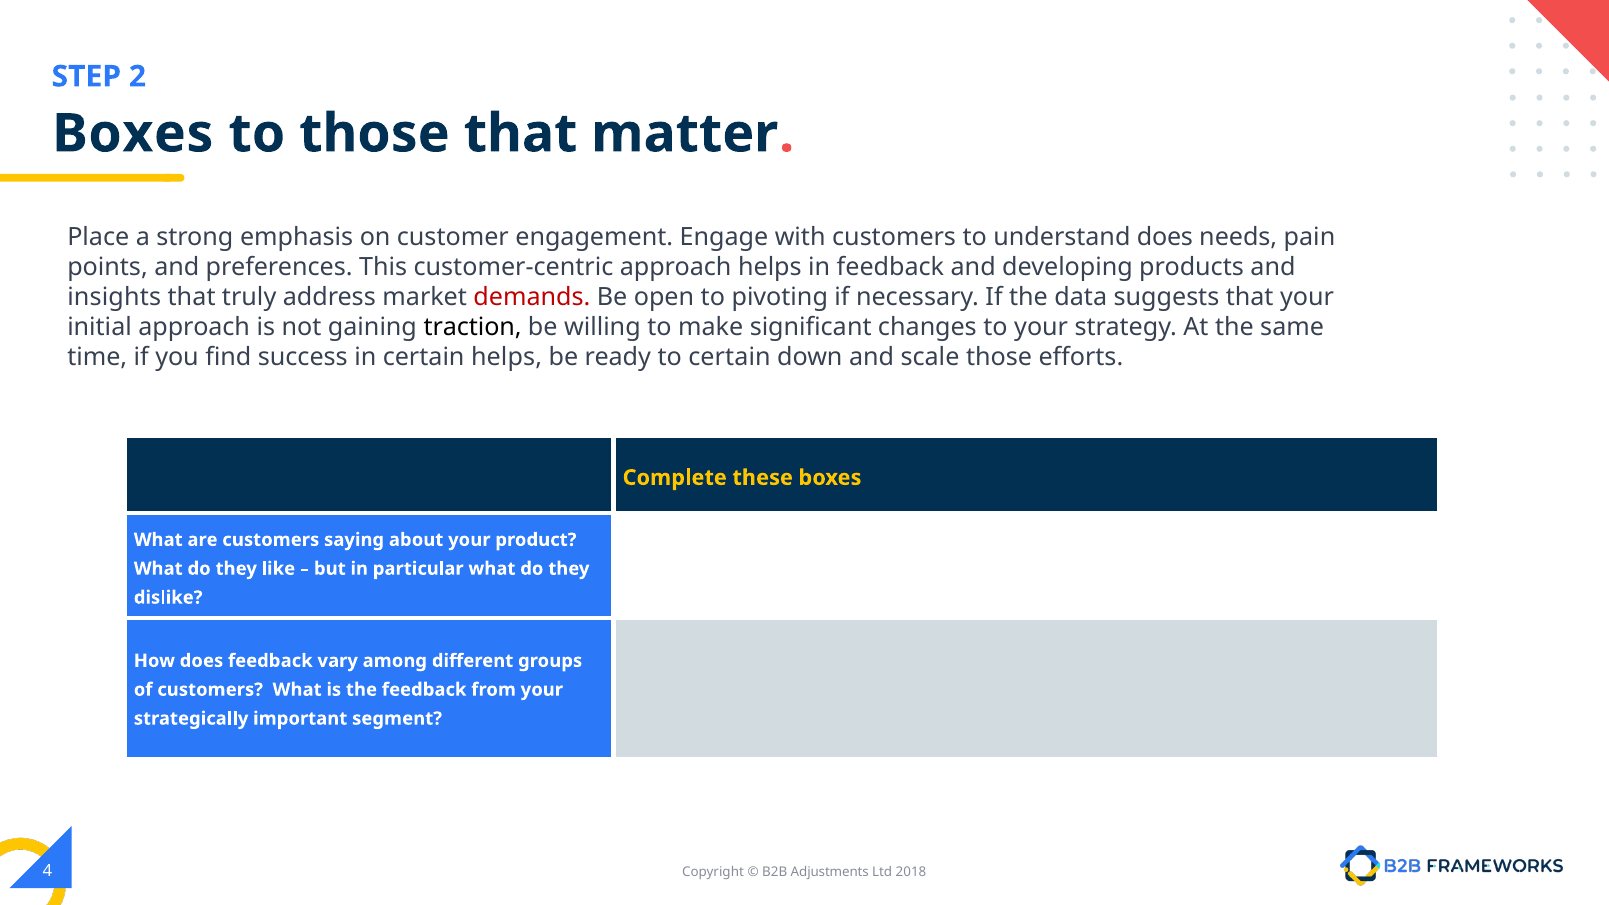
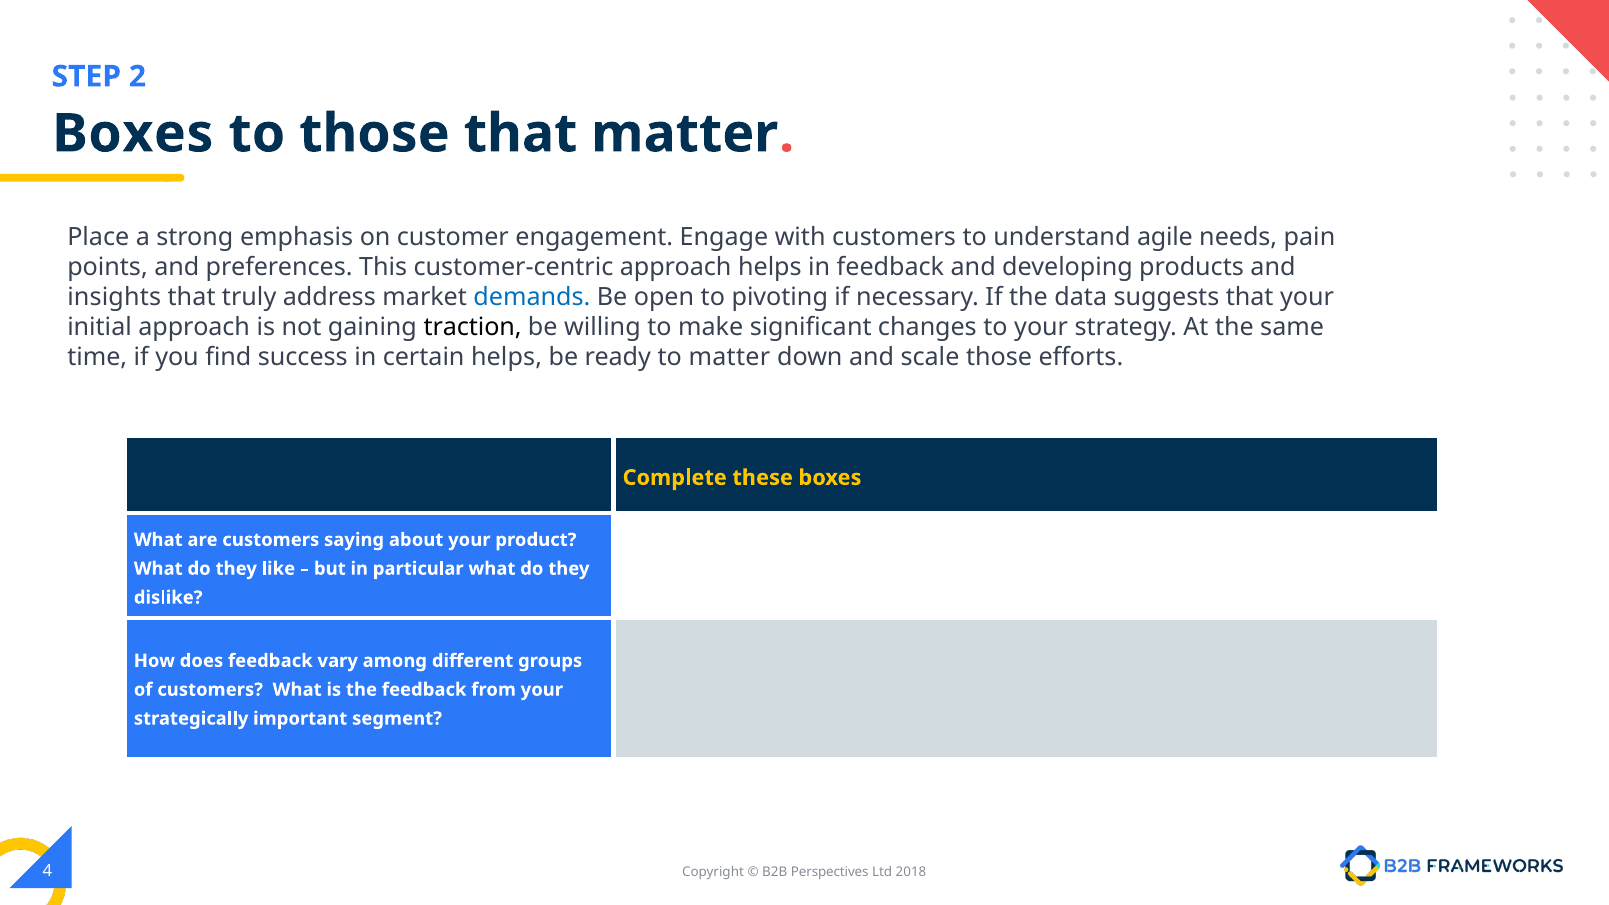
understand does: does -> agile (1165, 237)
demands colour: red -> blue (532, 297)
to certain: certain -> matter (729, 358)
Adjustments: Adjustments -> Perspectives (830, 872)
